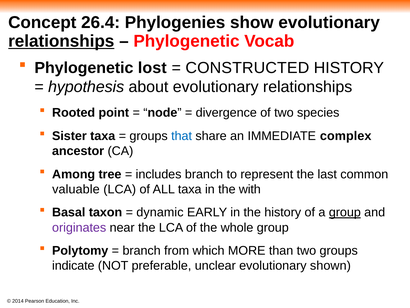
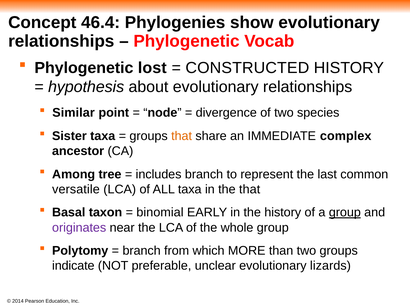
26.4: 26.4 -> 46.4 (101, 23)
relationships underline: present -> none (61, 41)
Rooted: Rooted -> Similar (74, 113)
that colour: blue -> orange (182, 136)
valuable: valuable -> versatile (76, 189)
the with: with -> that (250, 189)
dynamic: dynamic -> binomial (160, 212)
shown: shown -> lizards (330, 265)
